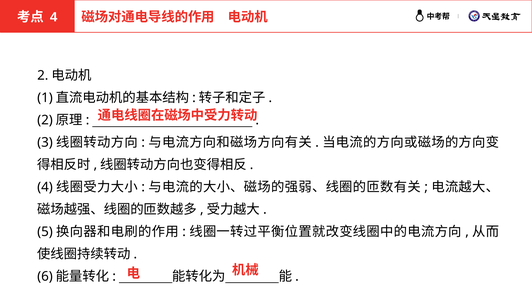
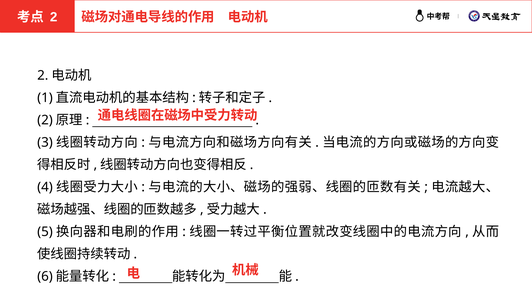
4: 4 -> 2 (54, 17)
